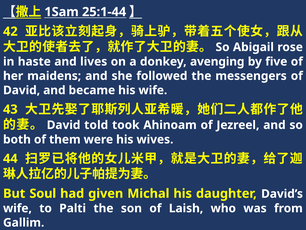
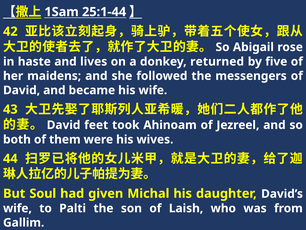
avenging: avenging -> returned (217, 61)
told: told -> feet (96, 125)
